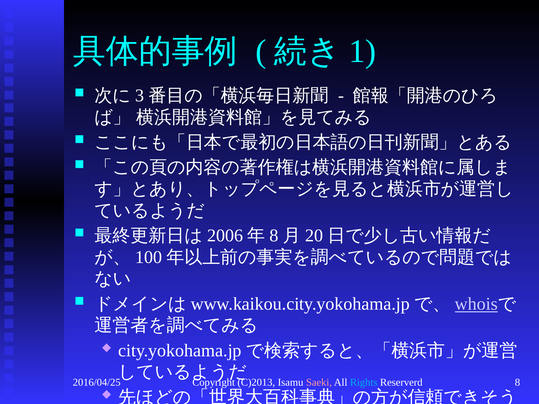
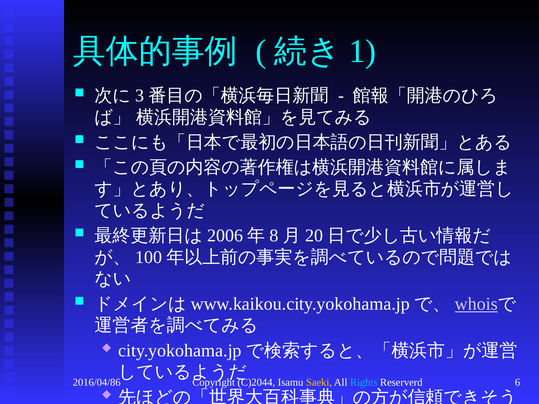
2016/04/25: 2016/04/25 -> 2016/04/86 (97, 383)
C)2013: C)2013 -> C)2044 (256, 383)
Saeki colour: pink -> yellow (319, 383)
8: 8 -> 6 (517, 383)
